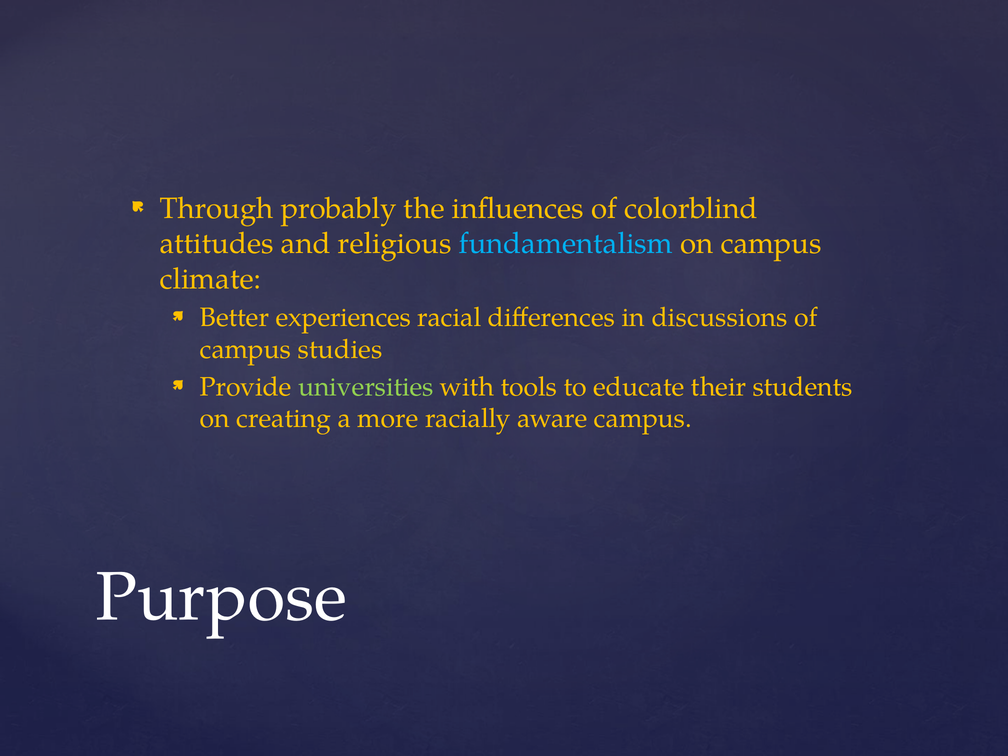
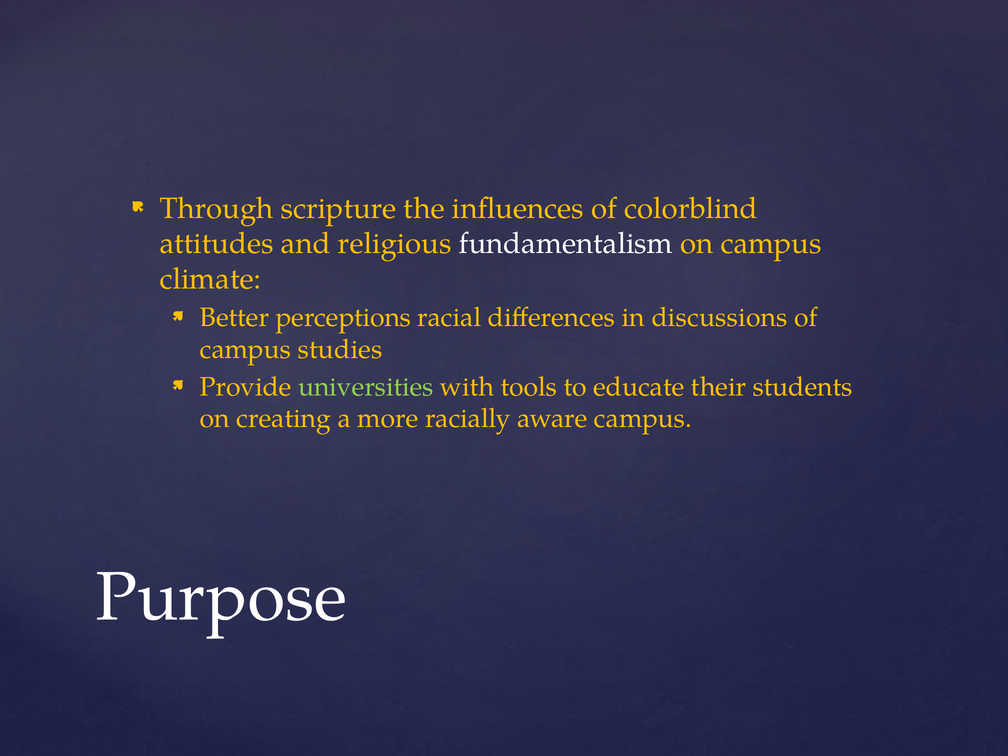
probably: probably -> scripture (338, 208)
fundamentalism colour: light blue -> white (566, 244)
experiences: experiences -> perceptions (343, 318)
